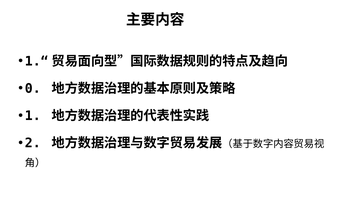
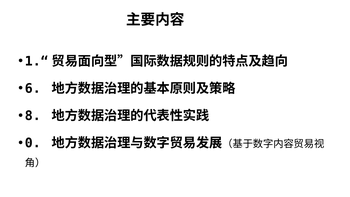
0: 0 -> 6 (33, 89)
1: 1 -> 8 (33, 116)
2: 2 -> 0 (33, 143)
